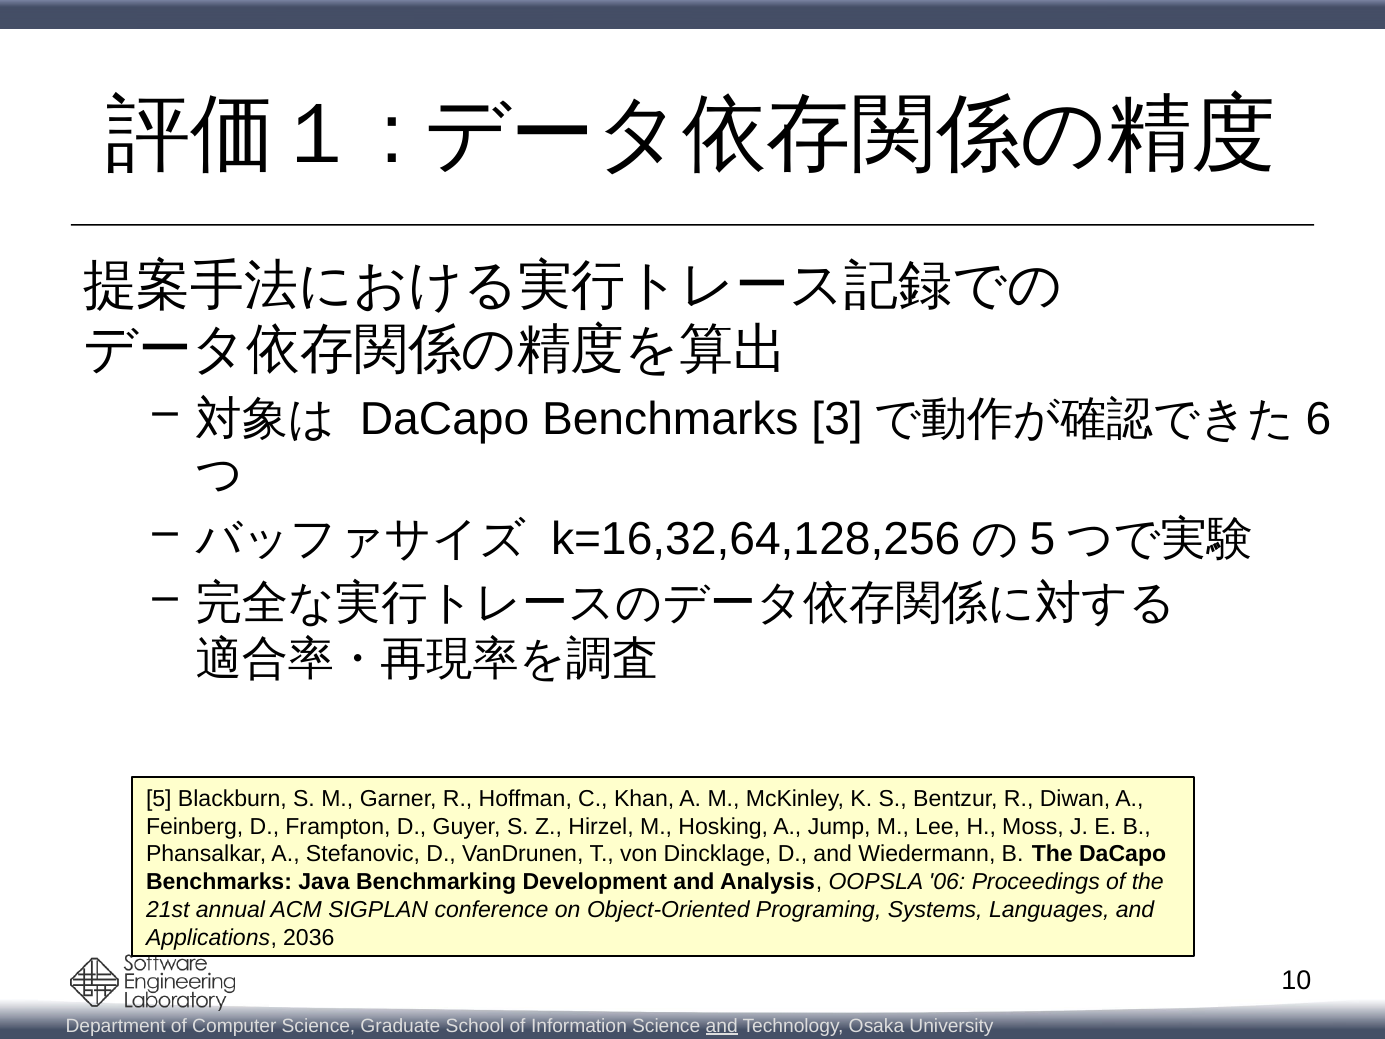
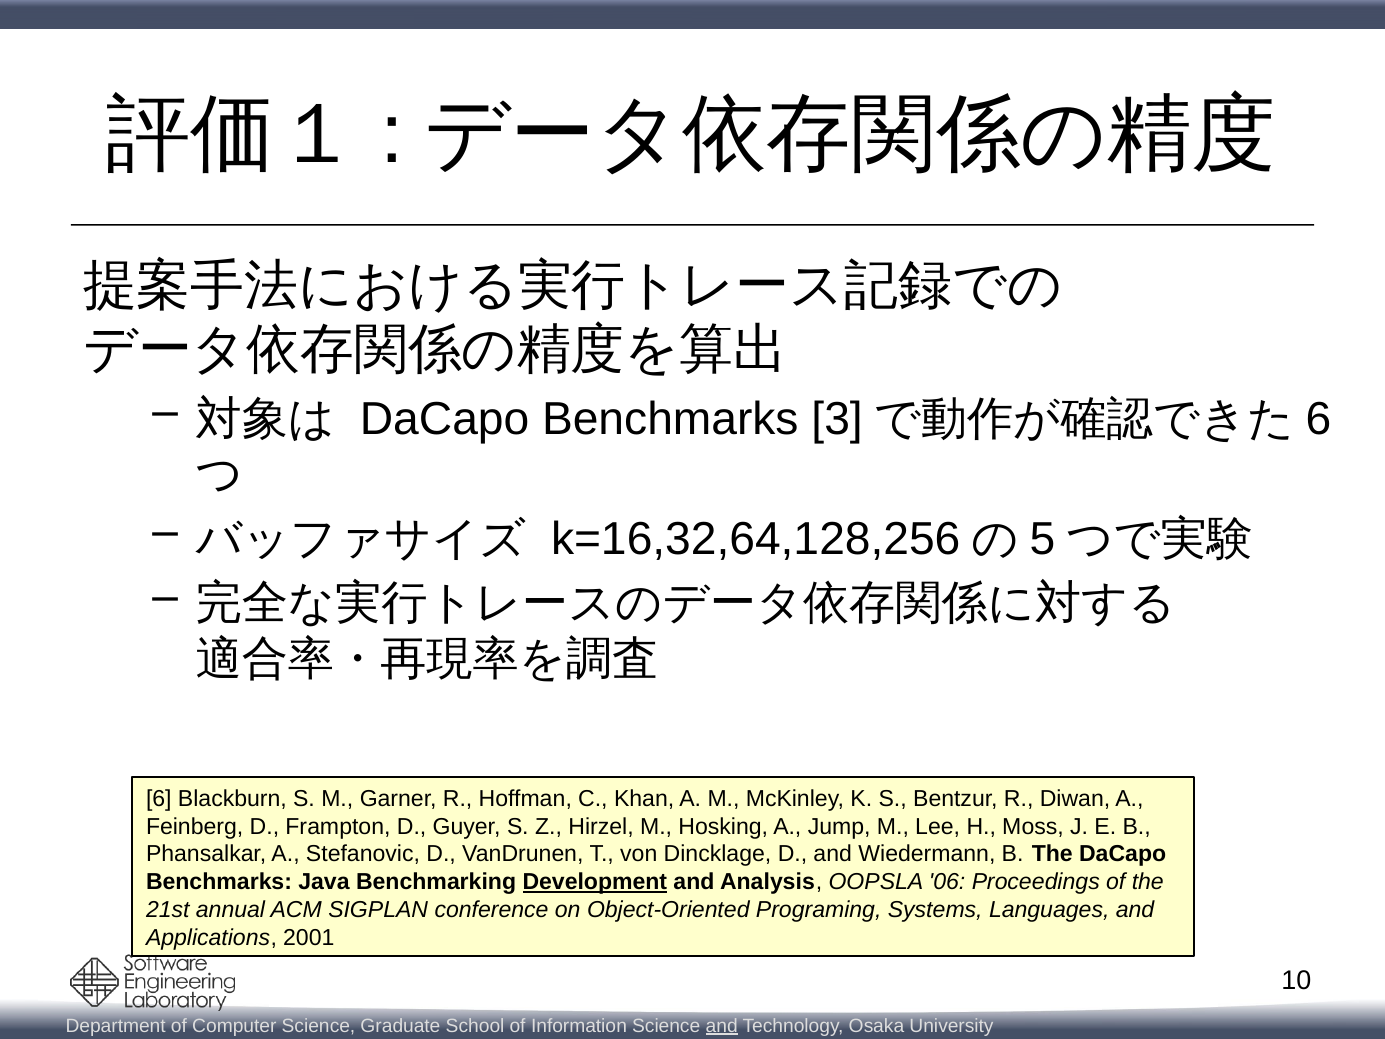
5: 5 -> 6 (159, 799)
Development underline: none -> present (595, 882)
2036: 2036 -> 2001 (309, 937)
